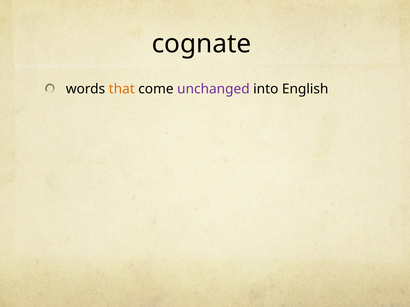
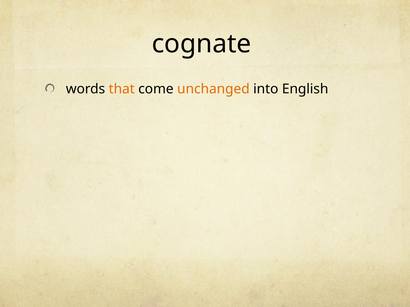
unchanged colour: purple -> orange (213, 89)
